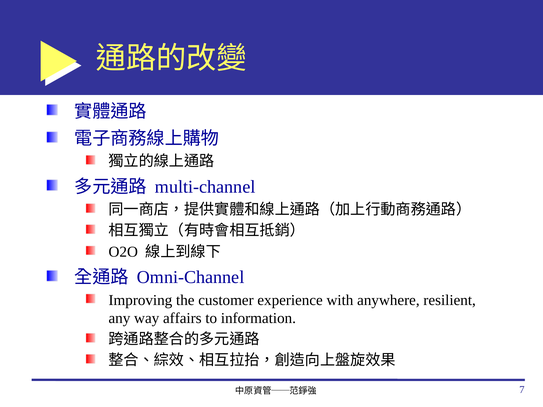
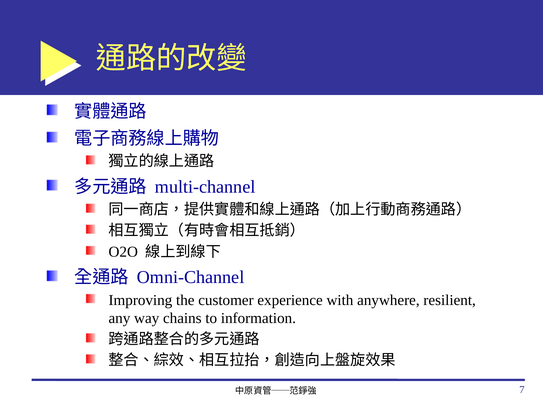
affairs: affairs -> chains (182, 318)
